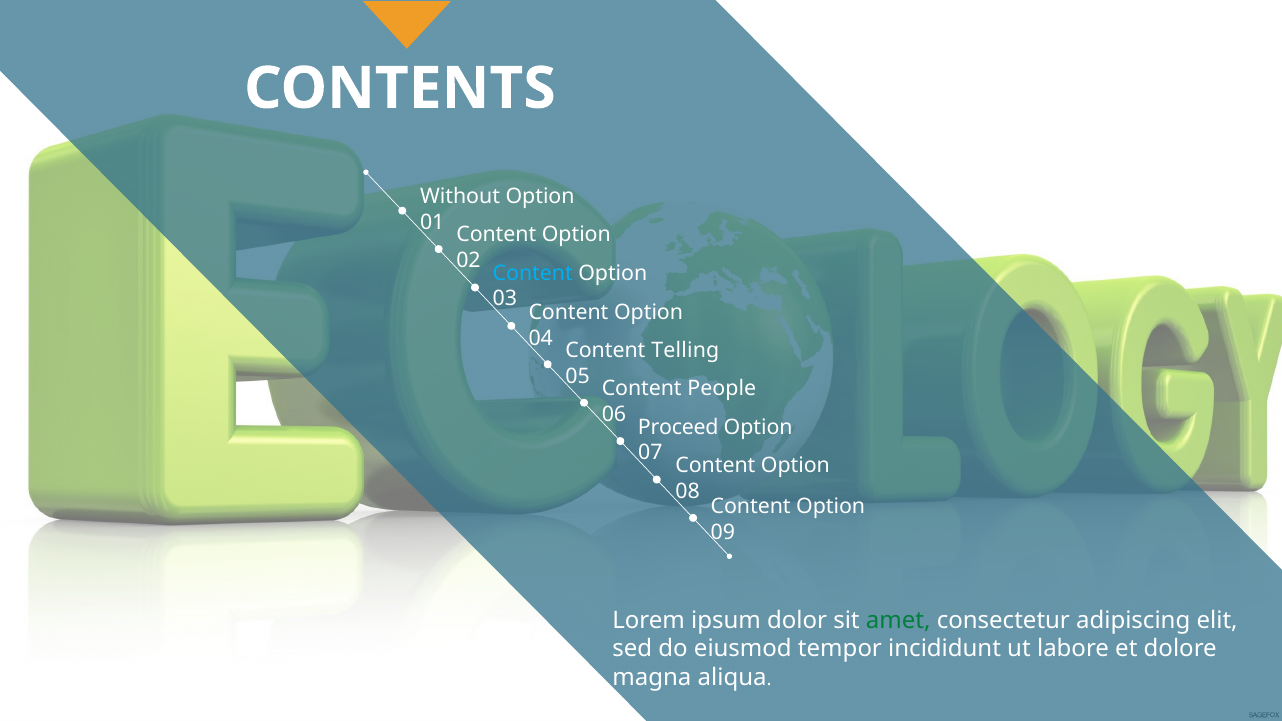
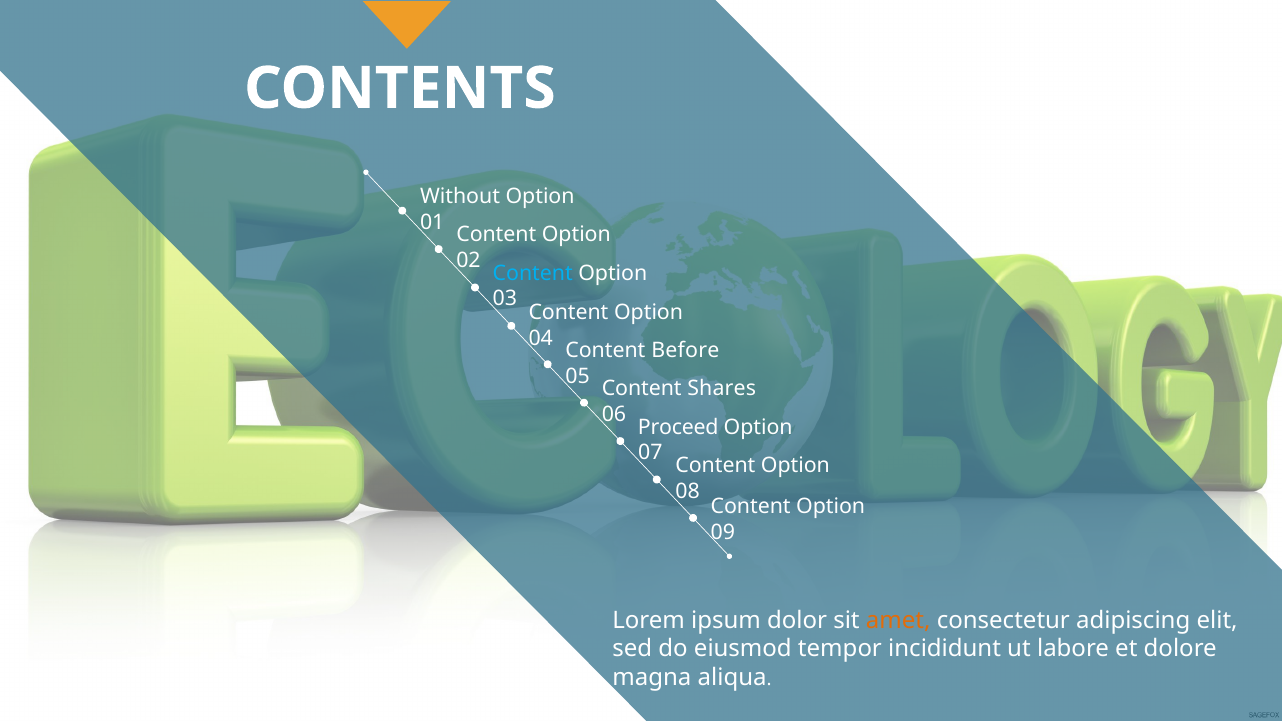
Telling: Telling -> Before (685, 350)
People: People -> Shares (722, 388)
amet colour: green -> orange (898, 620)
